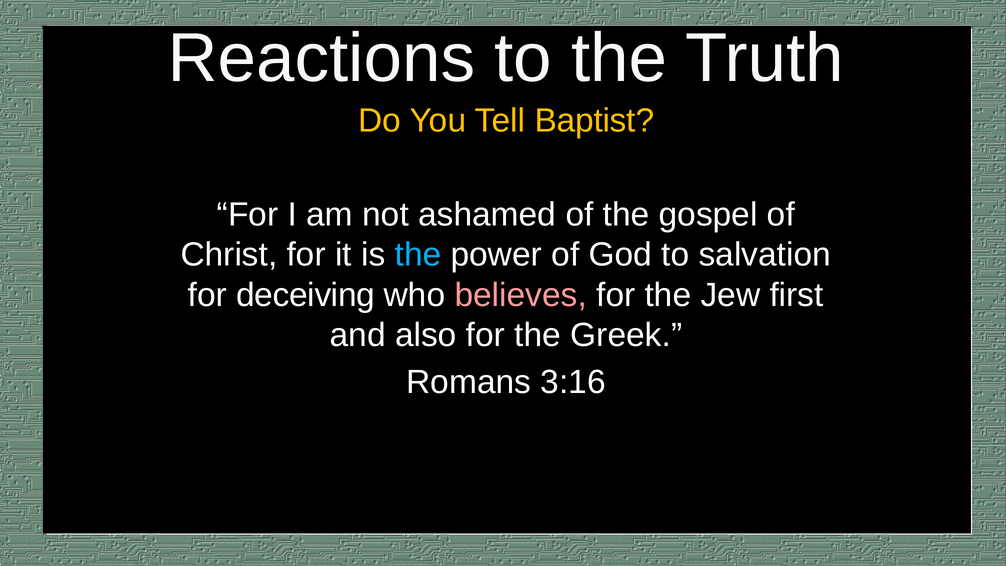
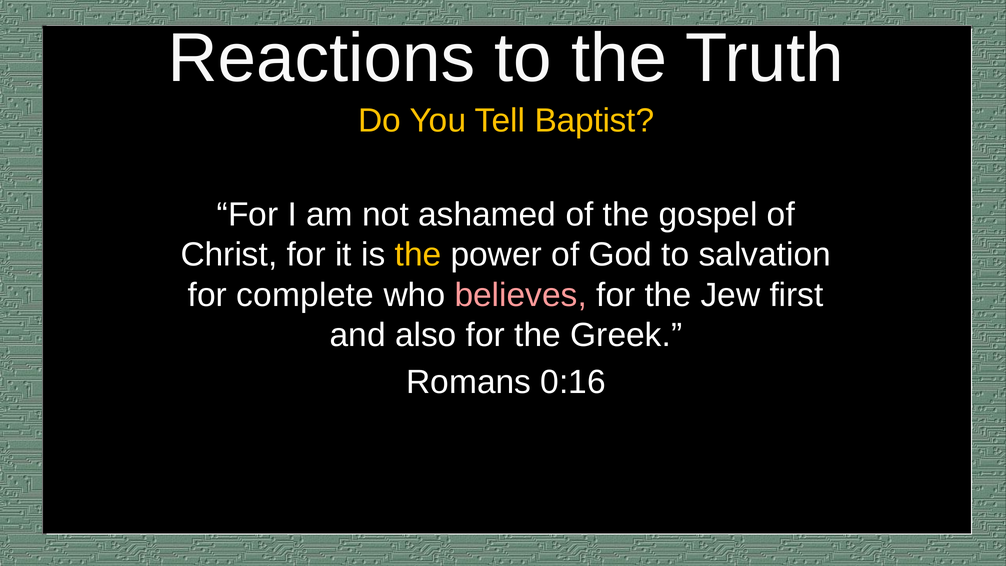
the colour: light blue -> yellow (418, 255)
deceiving: deceiving -> complete (305, 295)
3:16: 3:16 -> 0:16 (573, 382)
